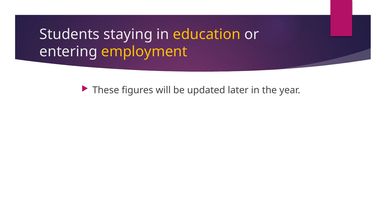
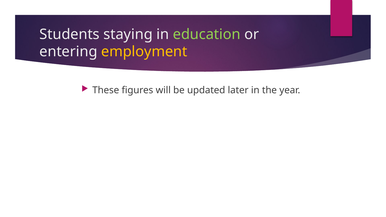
education colour: yellow -> light green (207, 34)
